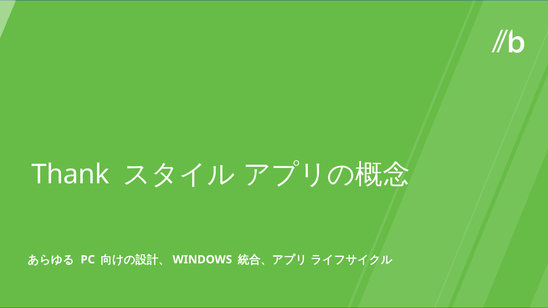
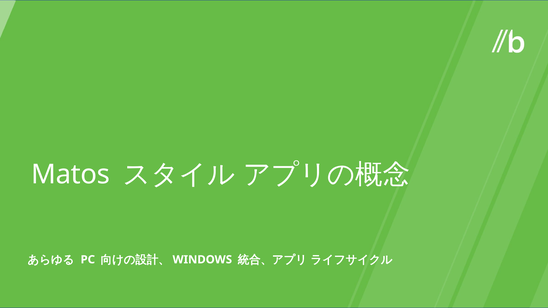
Thank: Thank -> Matos (71, 175)
